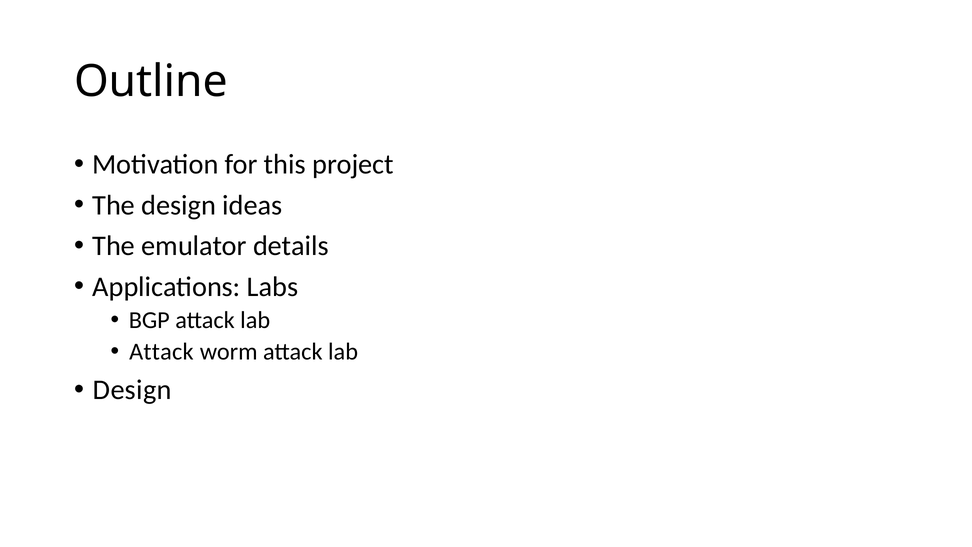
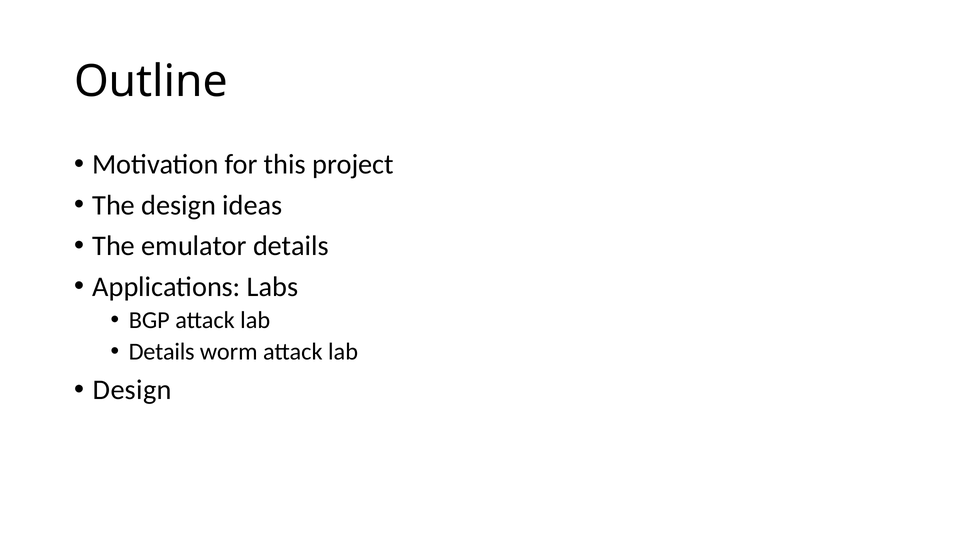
Attack: Attack -> Details (162, 351)
